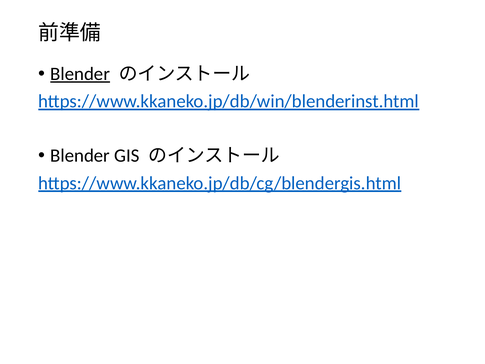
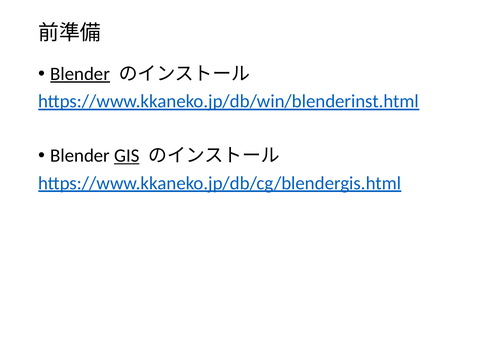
GIS underline: none -> present (127, 156)
